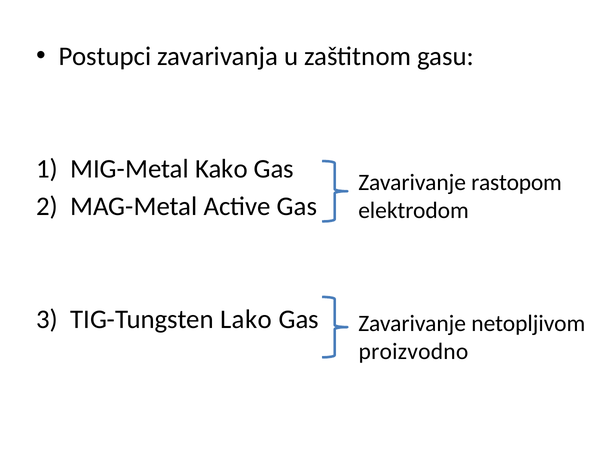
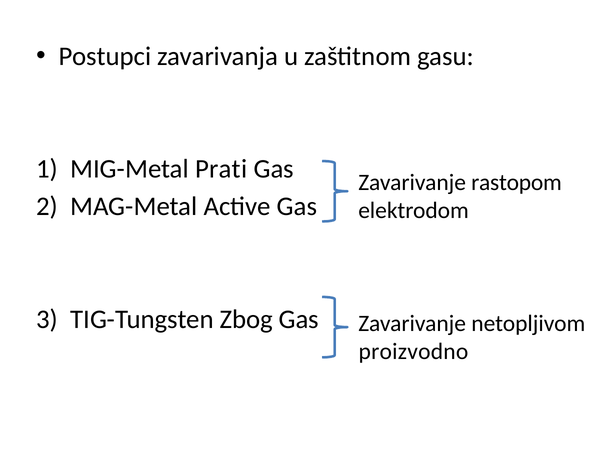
Kako: Kako -> Prati (221, 169)
Lako: Lako -> Zbog (246, 319)
